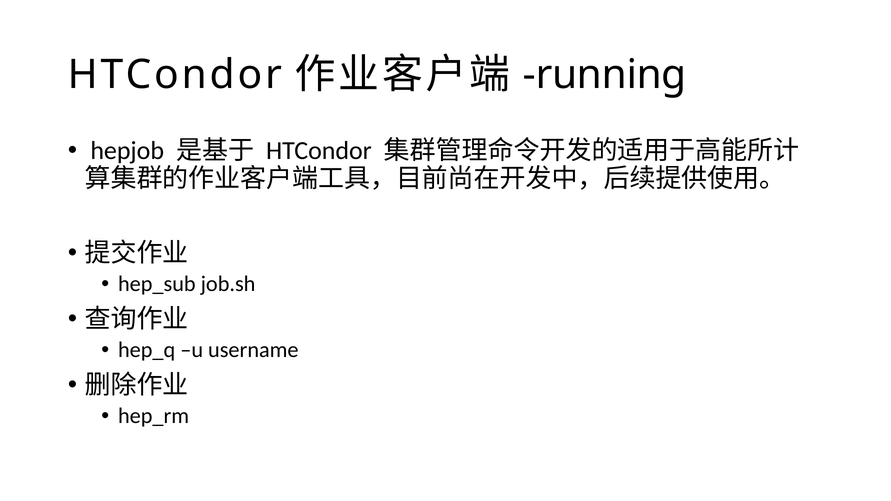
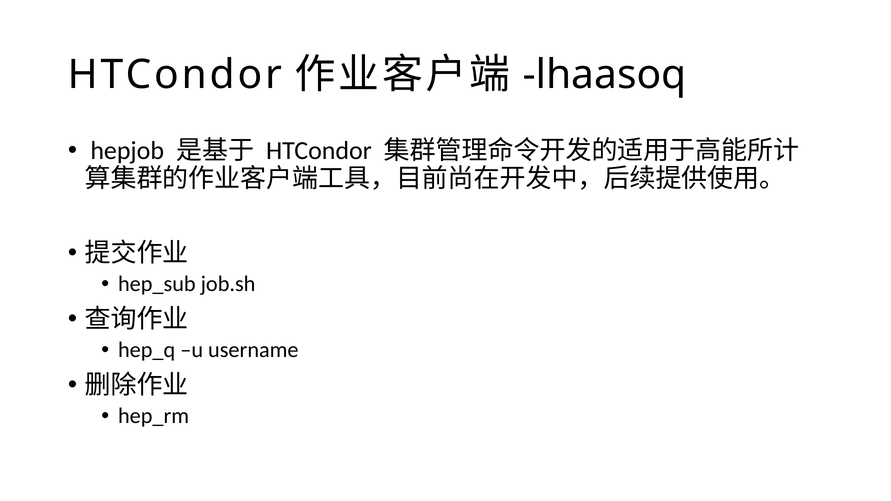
running: running -> lhaasoq (605, 75)
